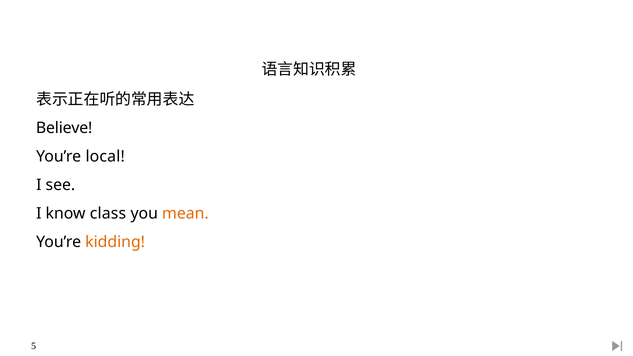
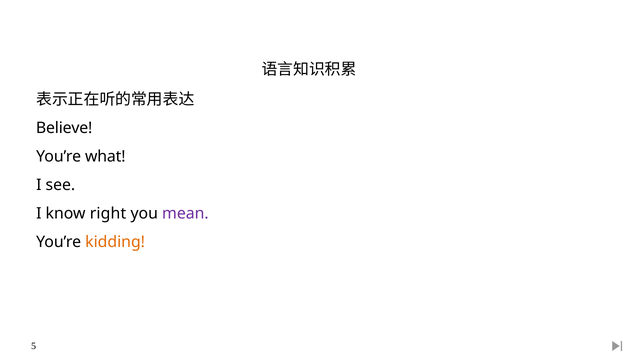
local: local -> what (105, 156)
class: class -> right (108, 213)
mean colour: orange -> purple (185, 213)
